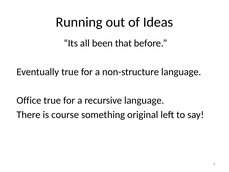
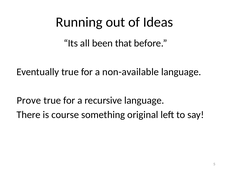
non-structure: non-structure -> non-available (131, 72)
Office: Office -> Prove (29, 100)
